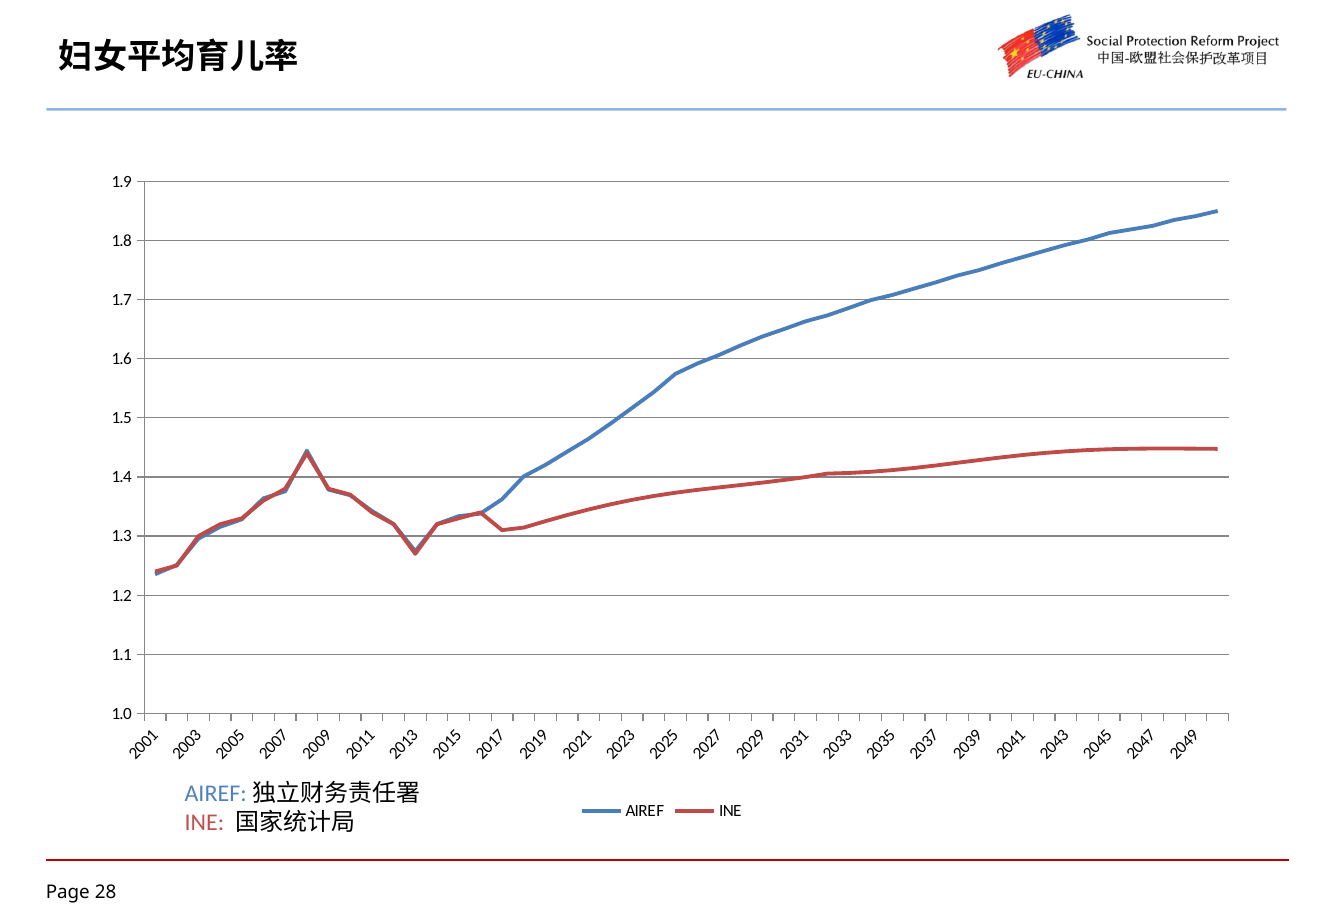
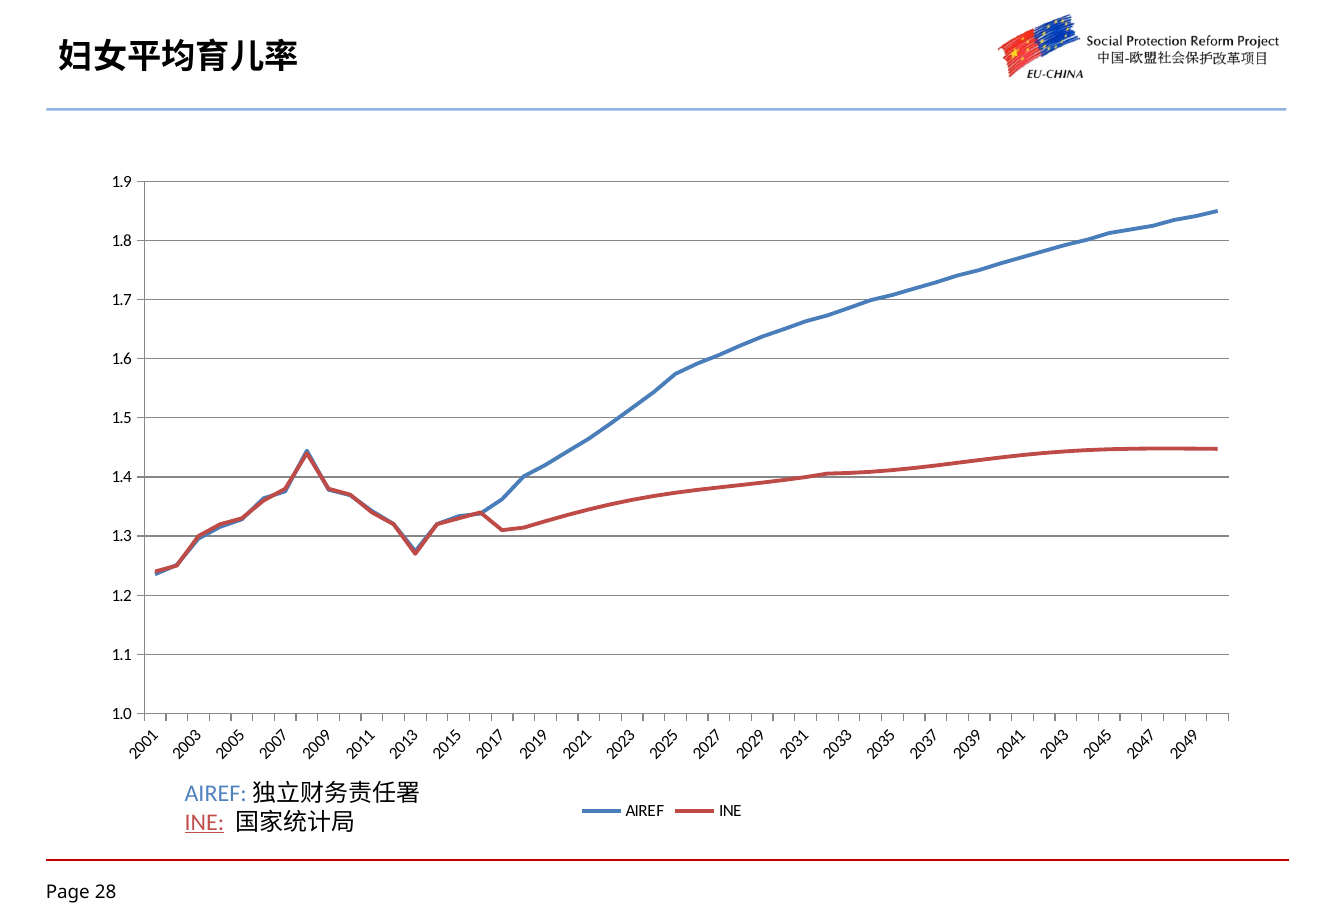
INE underline: none -> present (205, 822)
